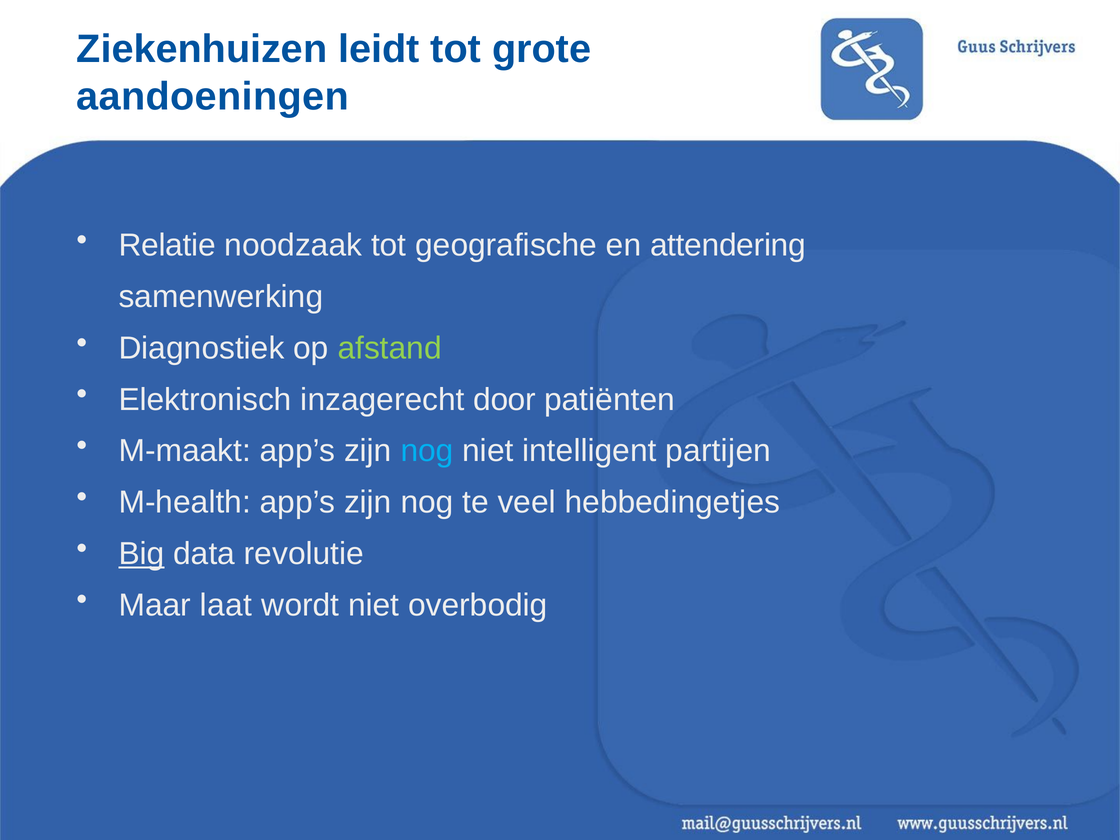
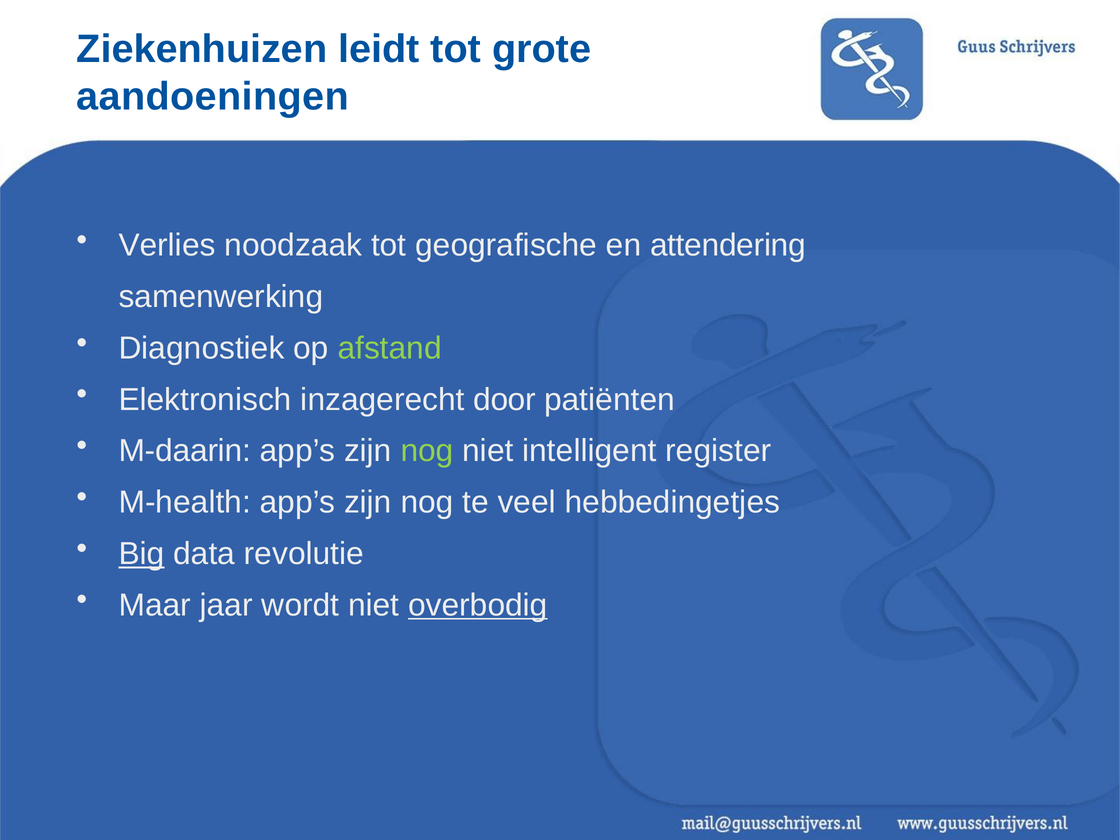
Relatie: Relatie -> Verlies (167, 245)
M-maakt: M-maakt -> M-daarin (185, 451)
nog colour: light blue -> light green (427, 451)
partijen: partijen -> register (718, 451)
laat: laat -> jaar (226, 605)
overbodig underline: none -> present (478, 605)
